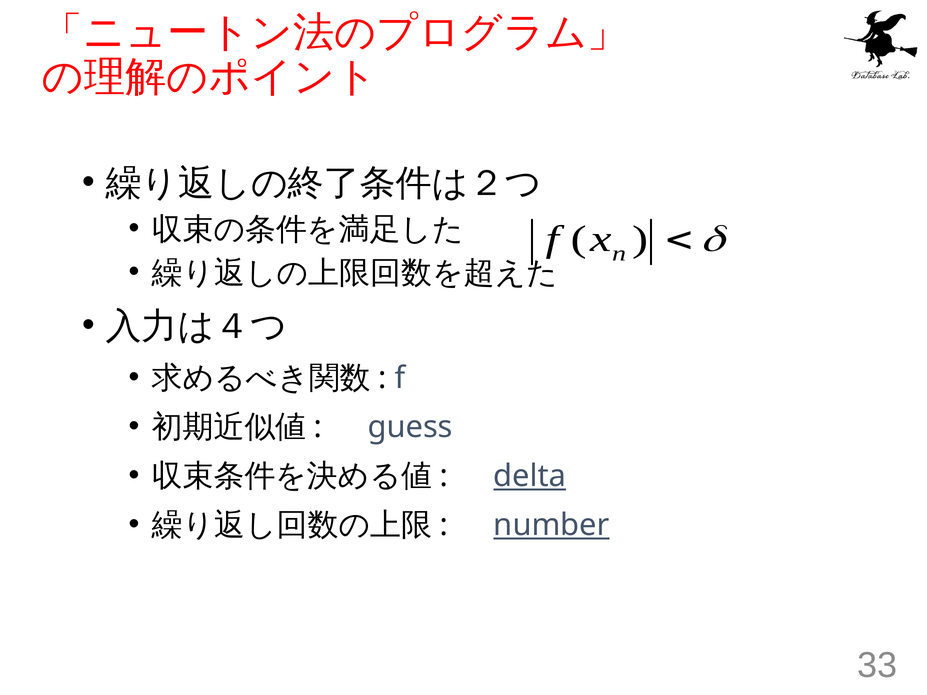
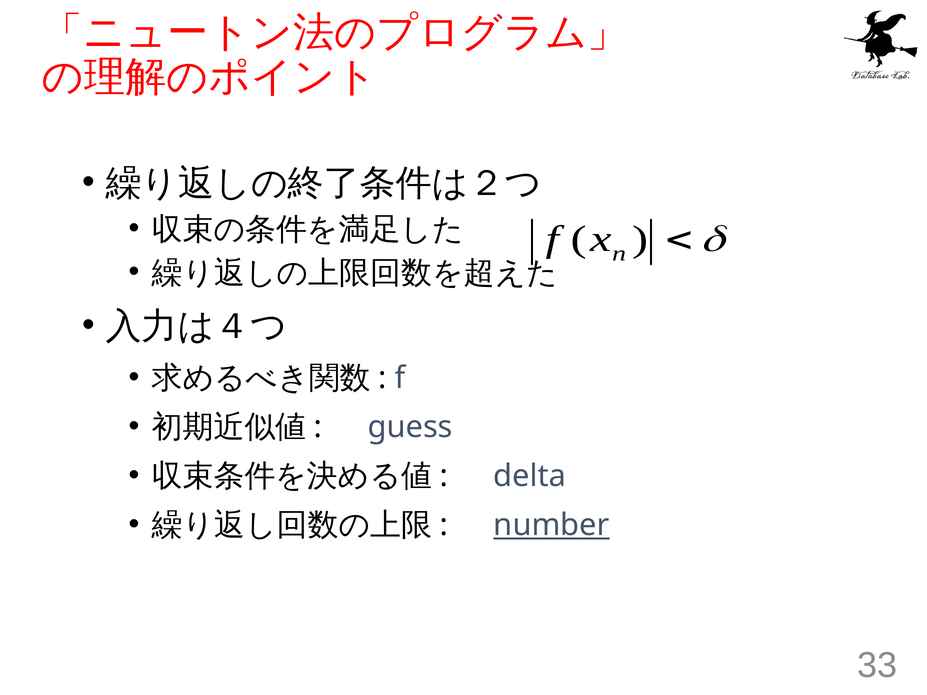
delta underline: present -> none (530, 476)
